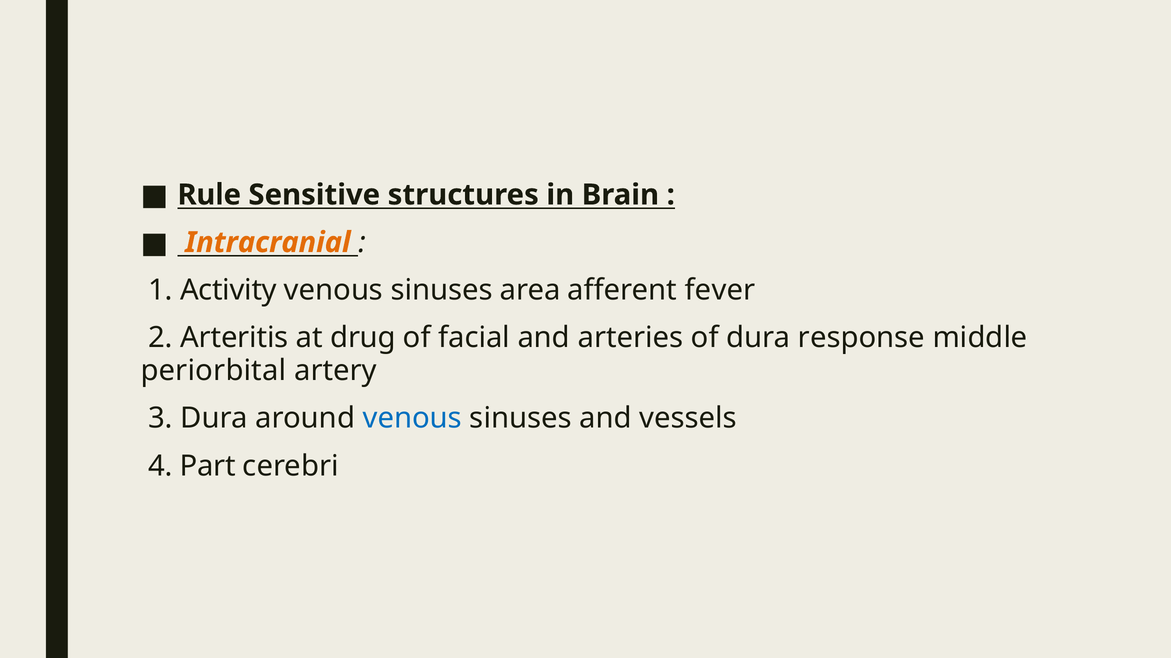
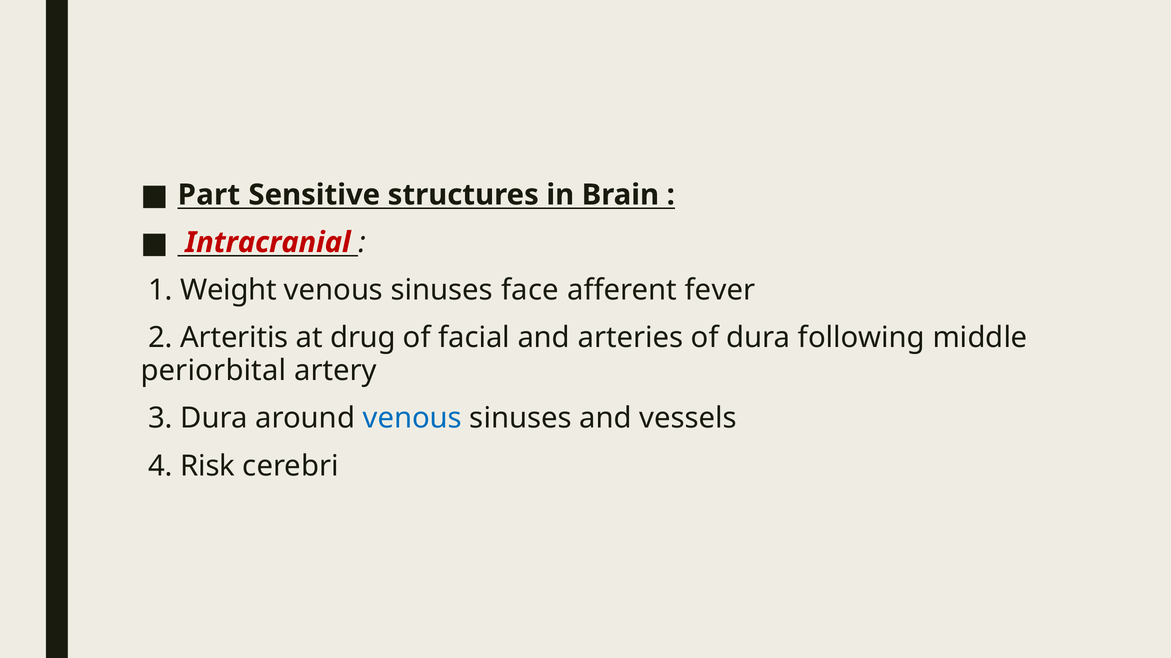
Rule: Rule -> Part (209, 195)
Intracranial colour: orange -> red (268, 243)
Activity: Activity -> Weight (228, 290)
area: area -> face (530, 290)
response: response -> following (861, 338)
Part: Part -> Risk (208, 466)
